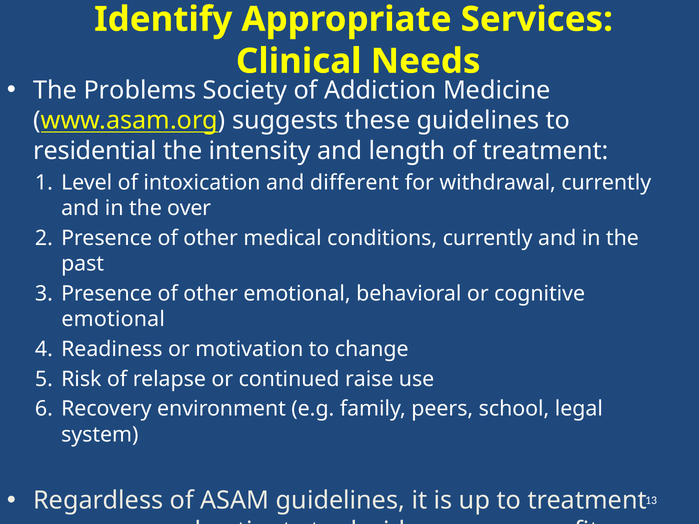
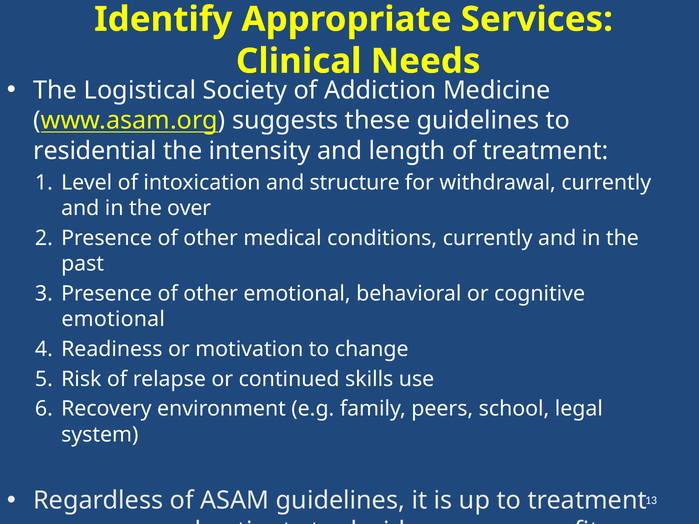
Problems: Problems -> Logistical (140, 90)
different: different -> structure (355, 183)
raise: raise -> skills (369, 379)
